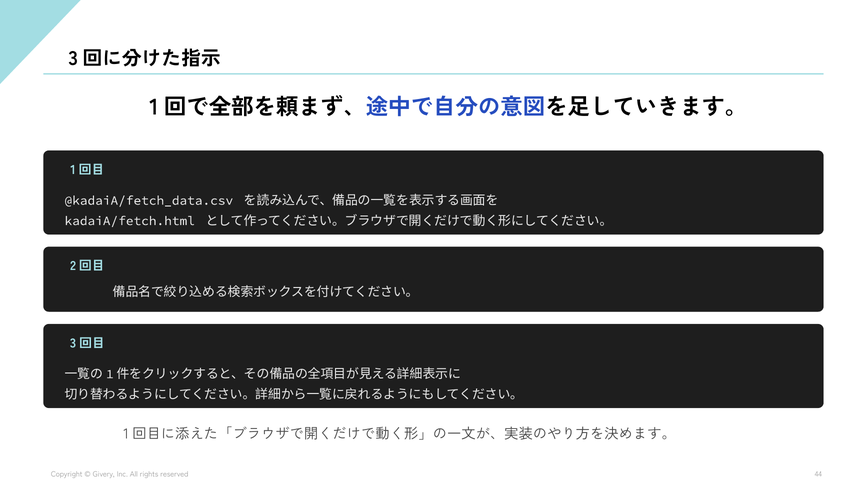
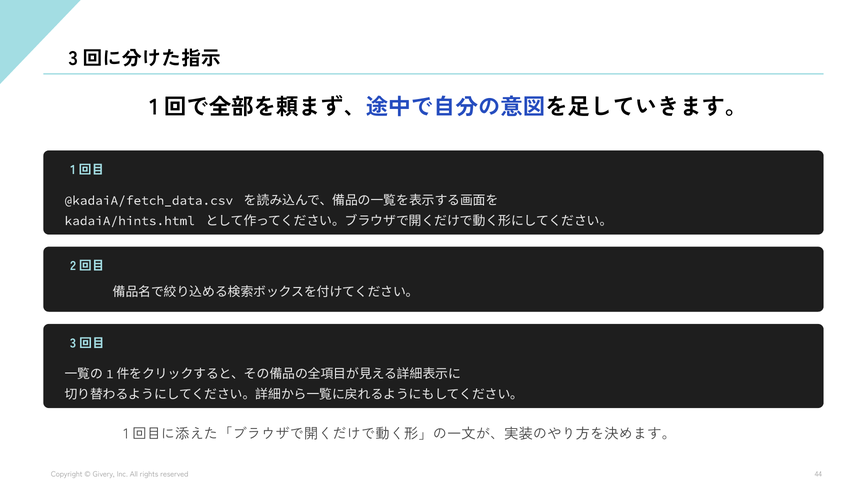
kadaiA/fetch.html: kadaiA/fetch.html -> kadaiA/hints.html (130, 221)
